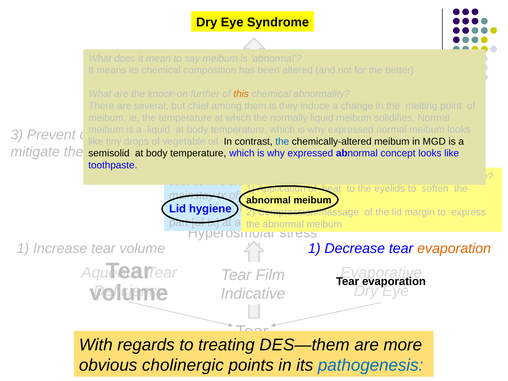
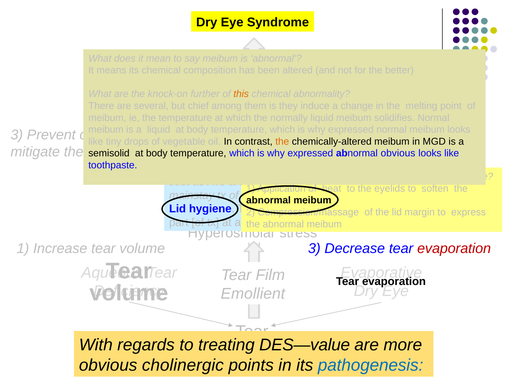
the colour: blue -> orange (282, 141)
concept: concept -> obvious (398, 153)
volume 1: 1 -> 3 (314, 249)
evaporation colour: orange -> red (454, 249)
Indicative: Indicative -> Emollient (253, 294)
DES—them: DES—them -> DES—value (305, 345)
